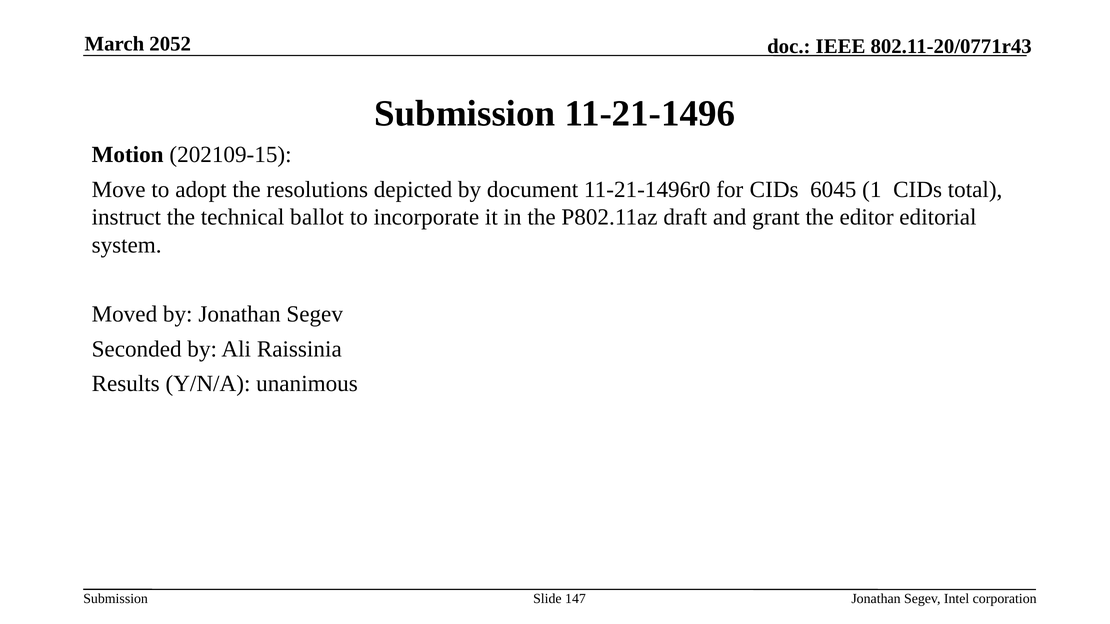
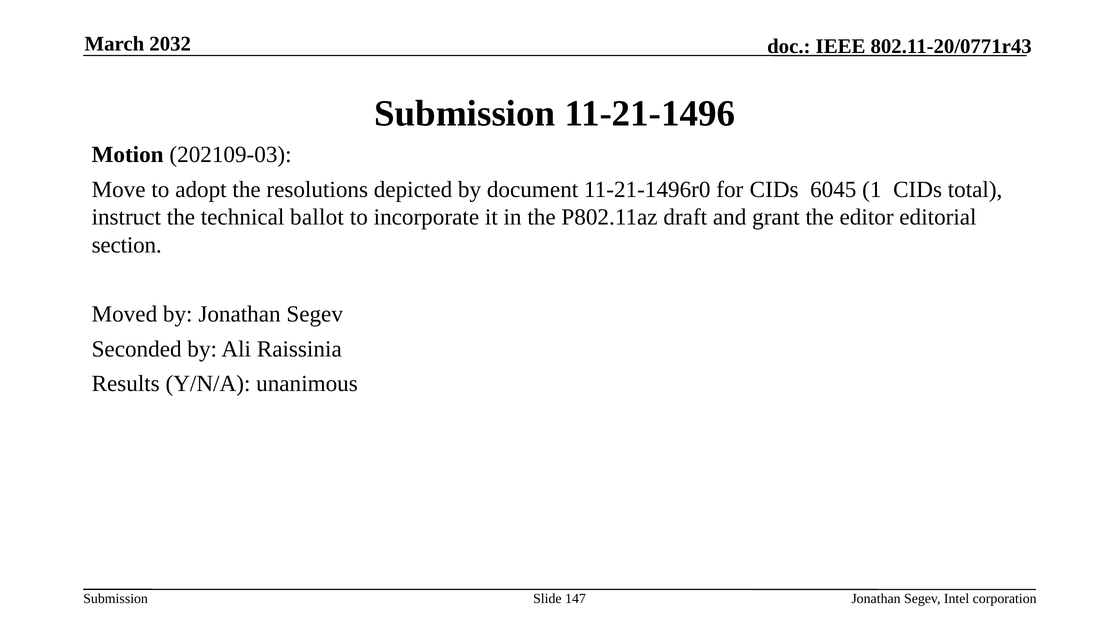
2052: 2052 -> 2032 (170, 44)
202109-15: 202109-15 -> 202109-03 (231, 155)
system: system -> section (127, 245)
